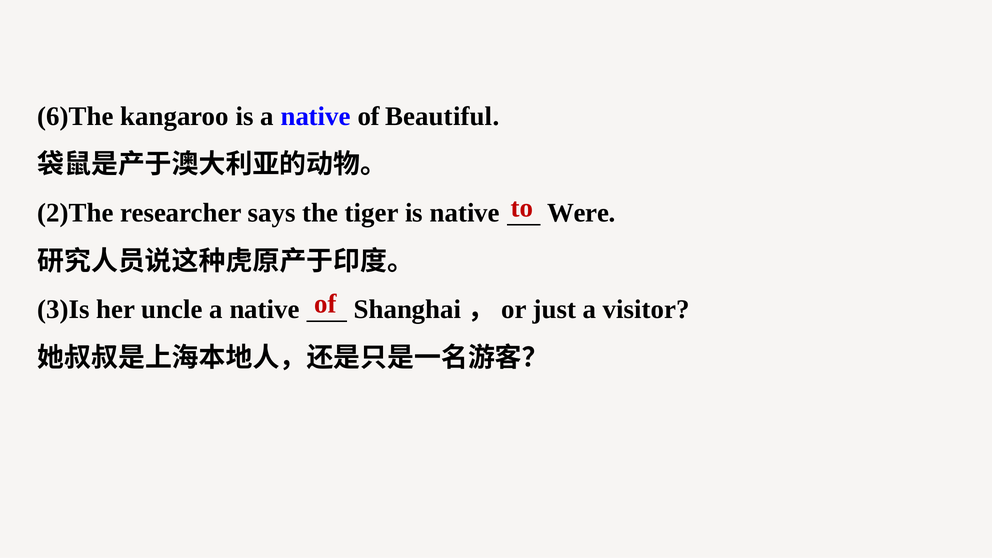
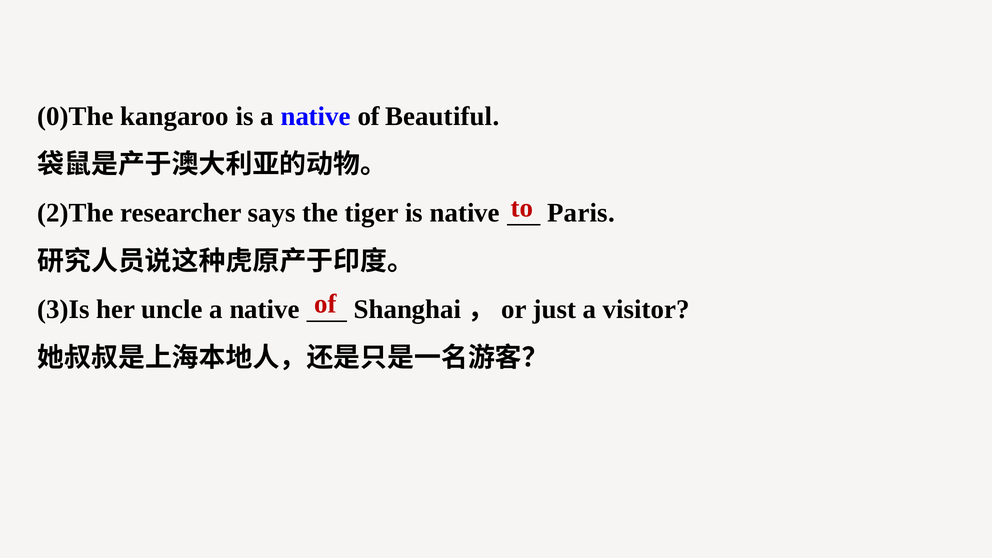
6)The: 6)The -> 0)The (75, 116)
Were: Were -> Paris (581, 213)
